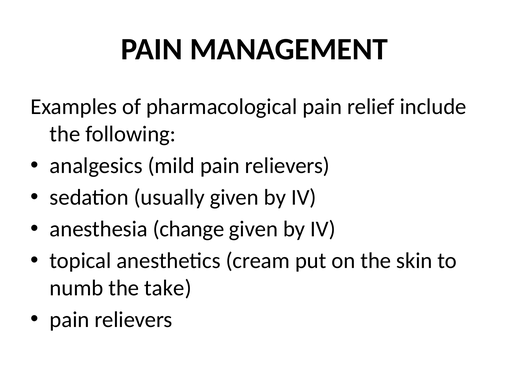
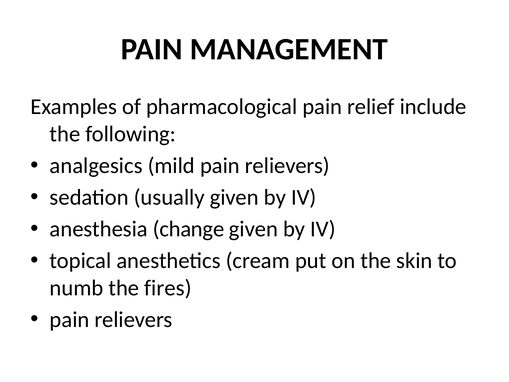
take: take -> fires (168, 288)
